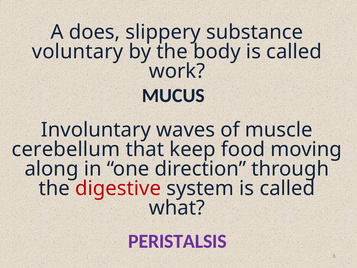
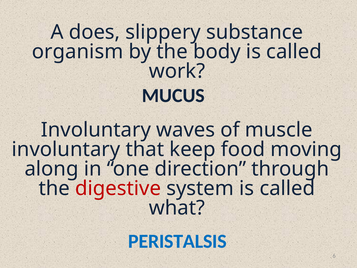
voluntary: voluntary -> organism (78, 52)
cerebellum: cerebellum -> involuntary (66, 149)
PERISTALSIS colour: purple -> blue (177, 241)
